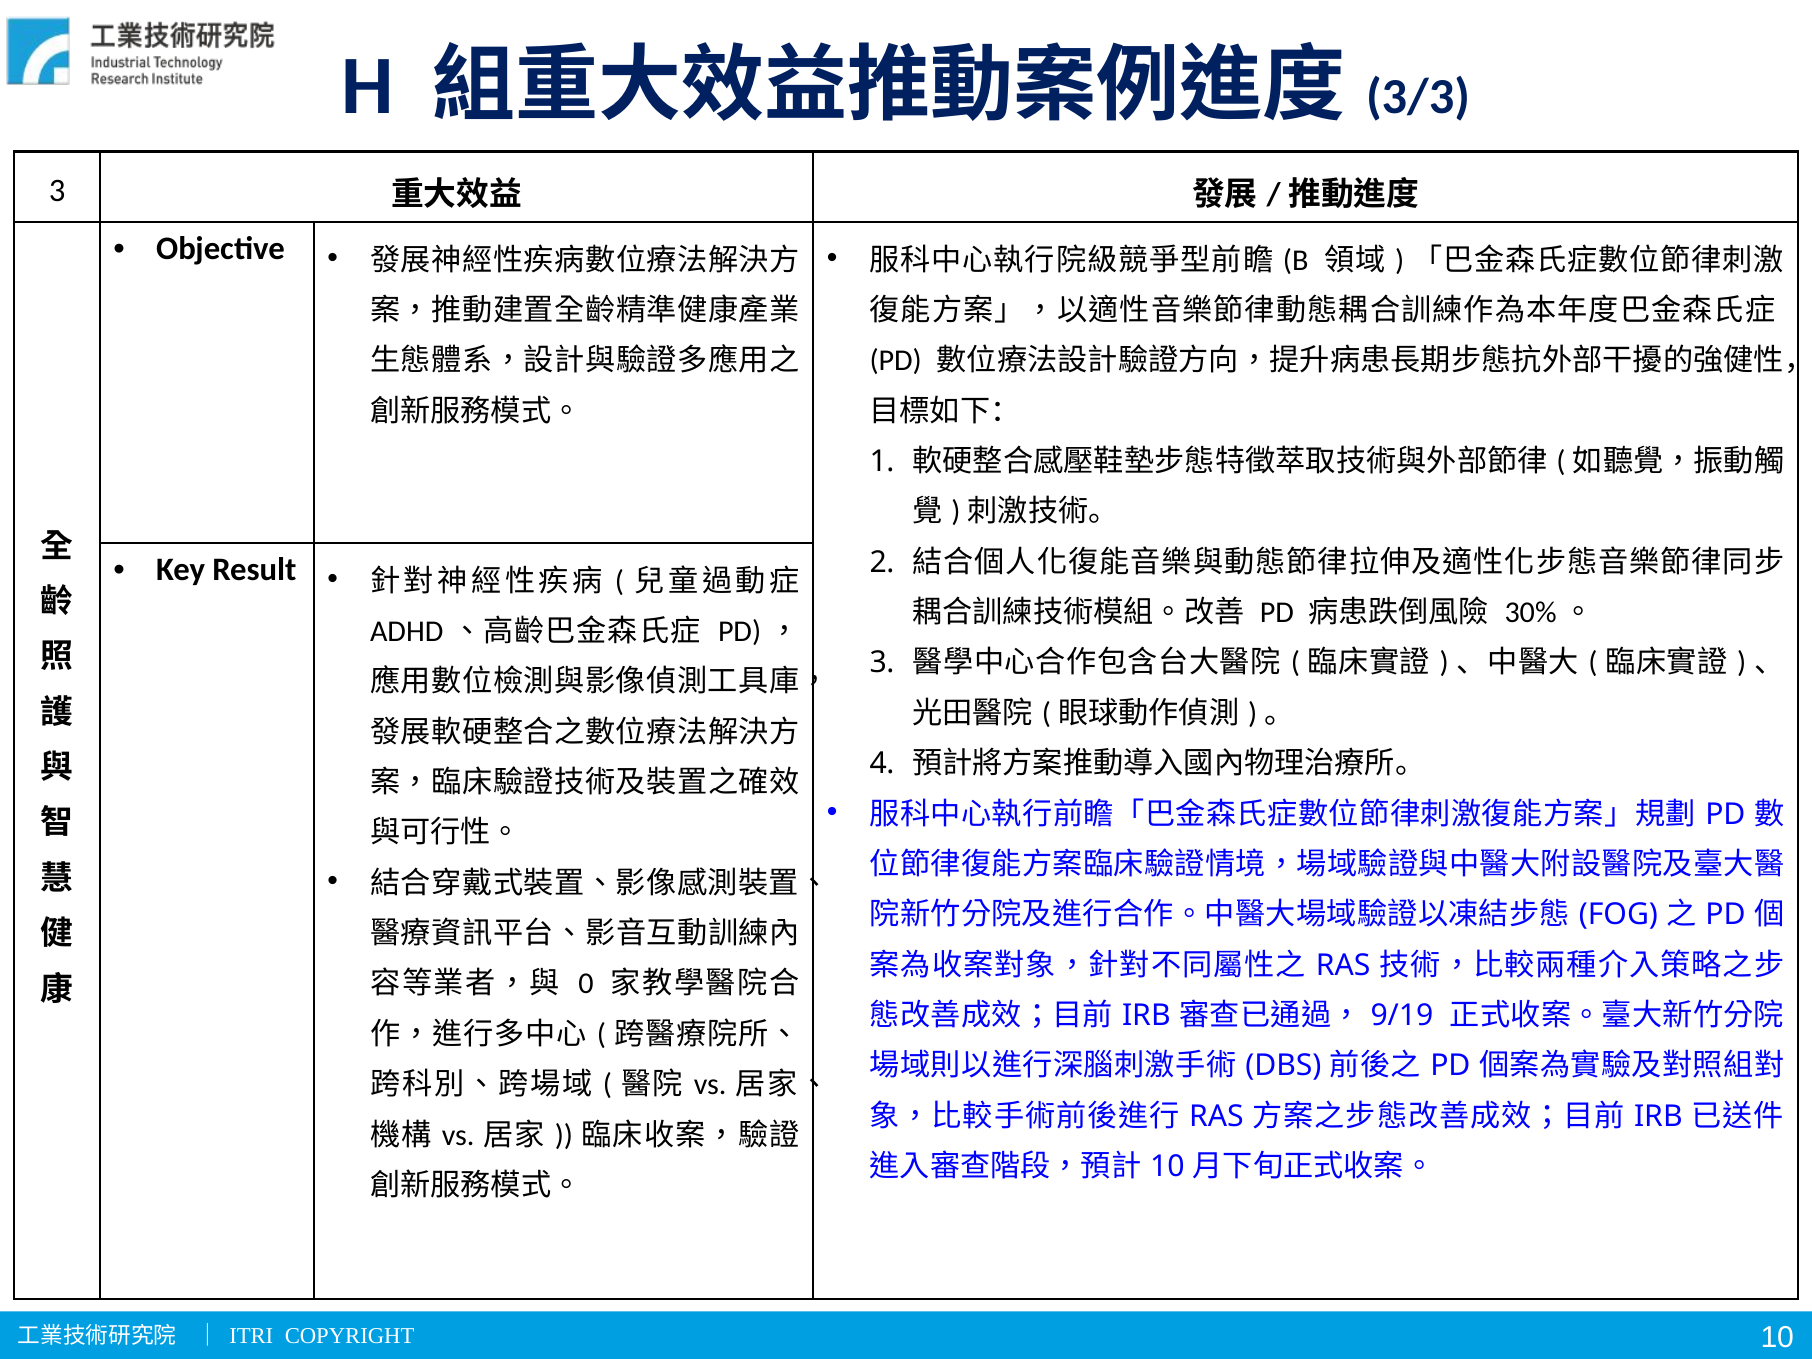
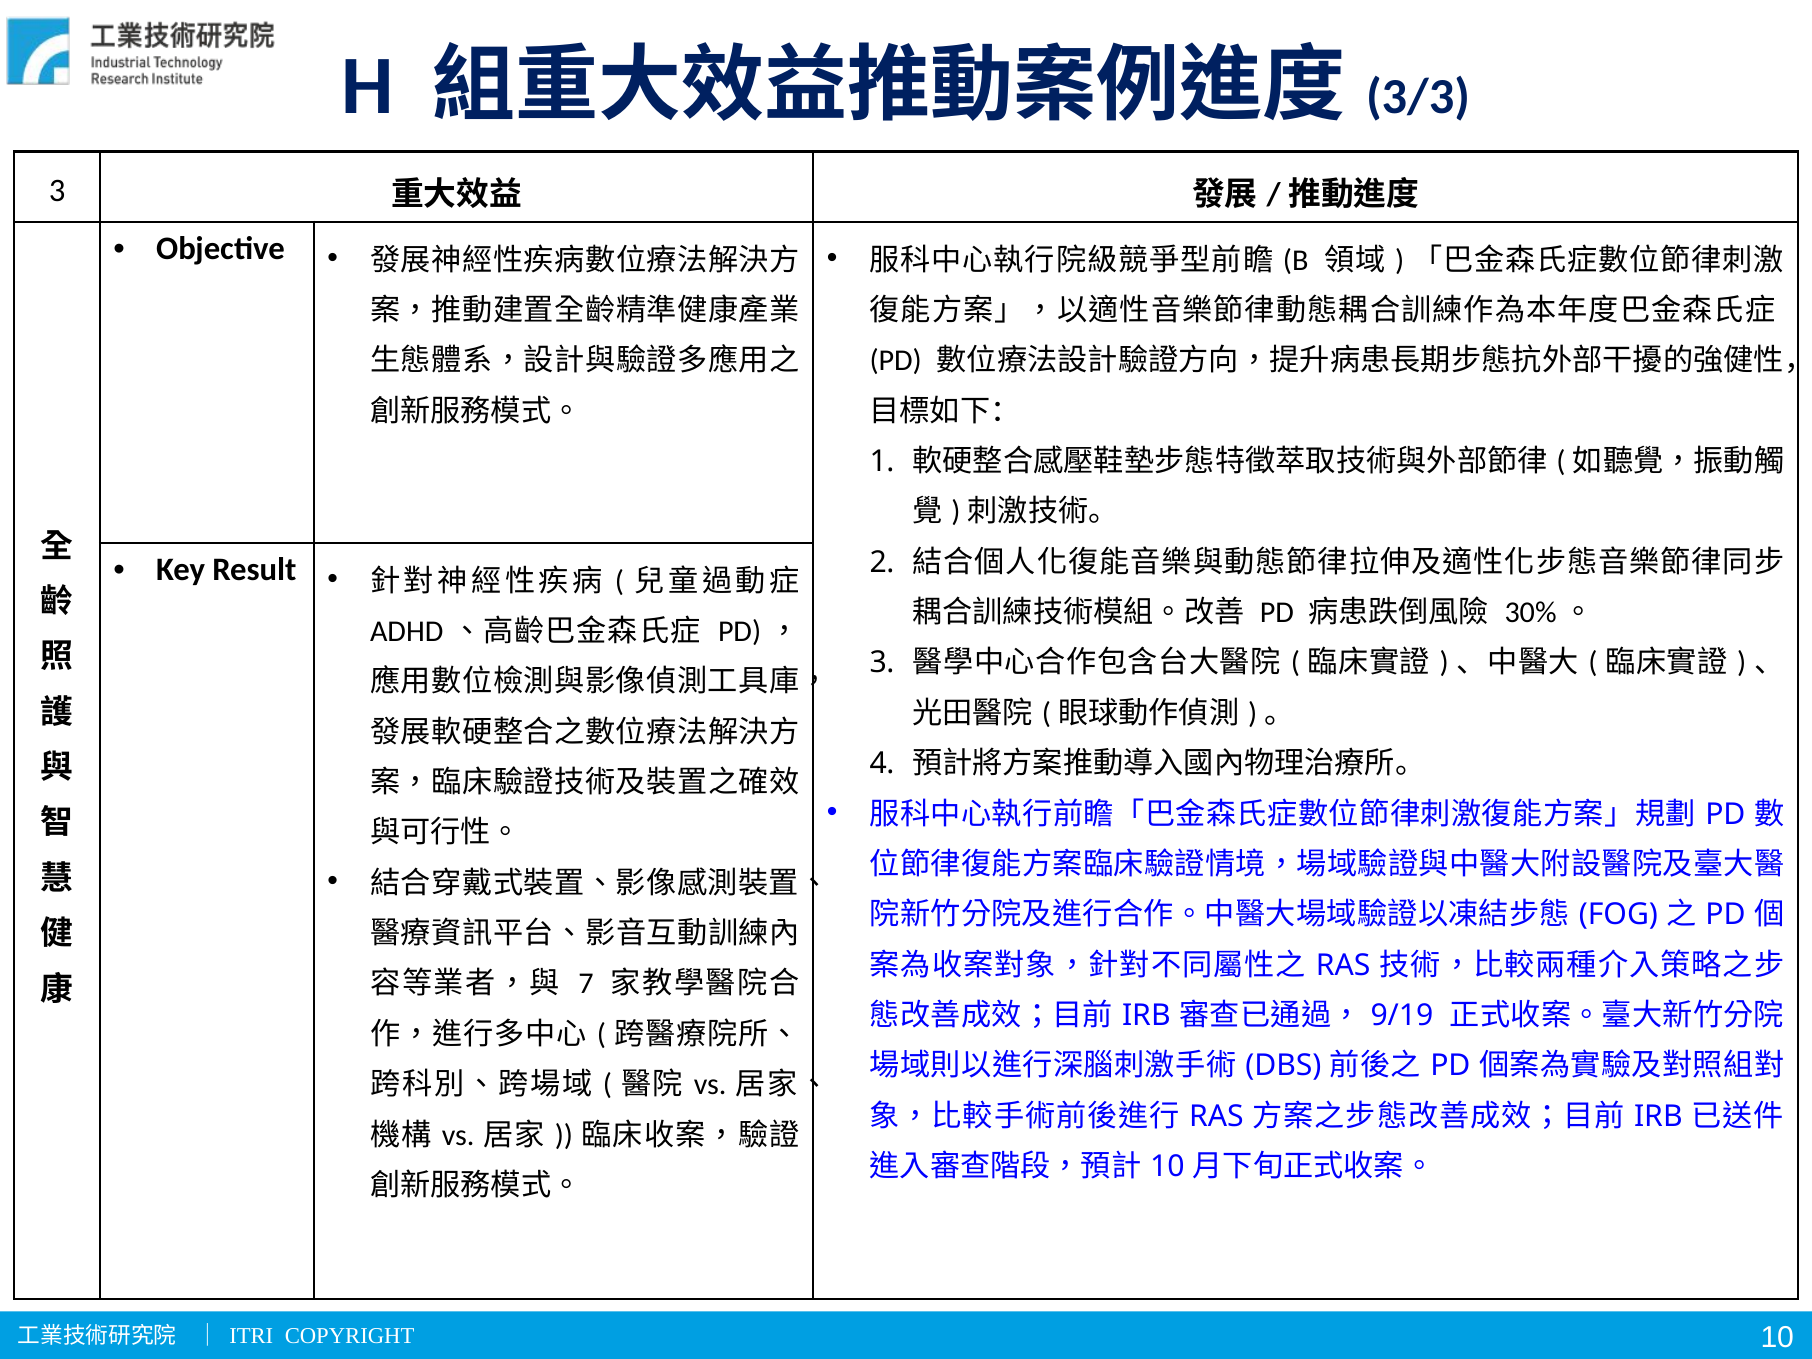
0: 0 -> 7 (586, 984)
